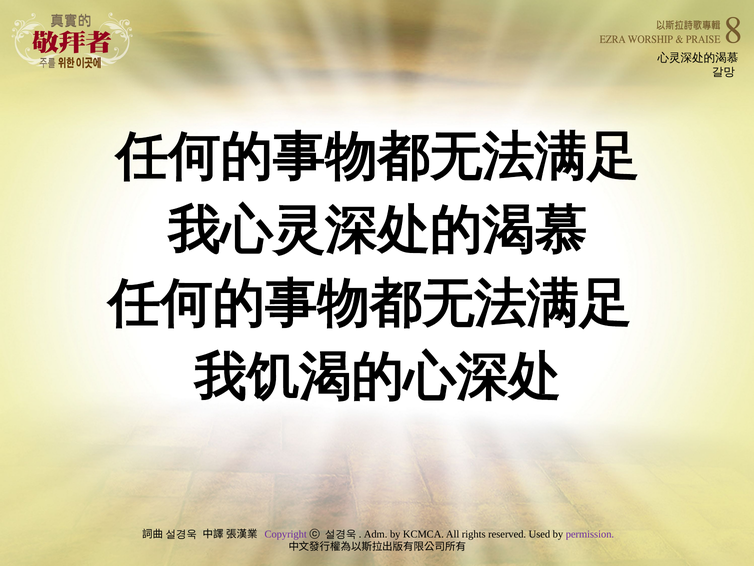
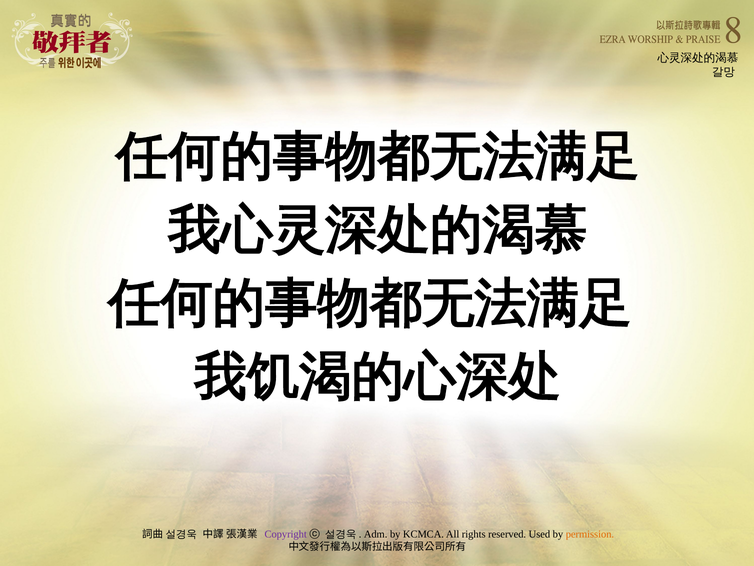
permission colour: purple -> orange (590, 534)
